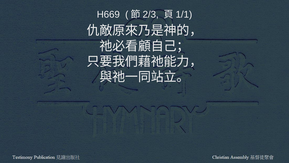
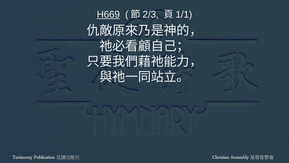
H669 underline: none -> present (108, 14)
